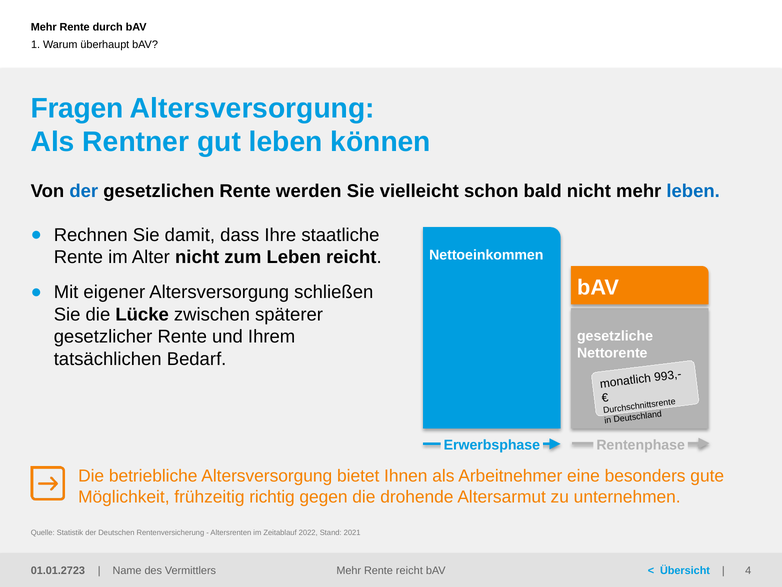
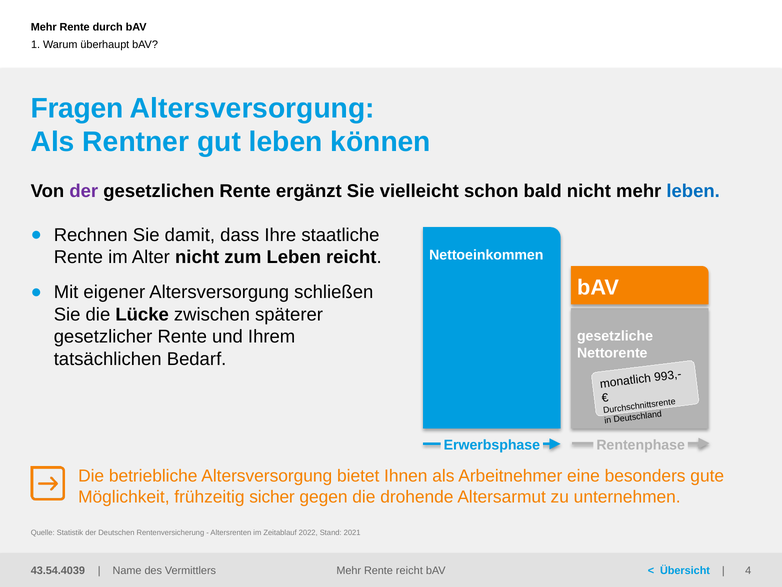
der colour: blue -> purple (84, 191)
werden: werden -> ergänzt (309, 191)
richtig: richtig -> sicher (272, 497)
01.01.2723: 01.01.2723 -> 43.54.4039 (58, 570)
